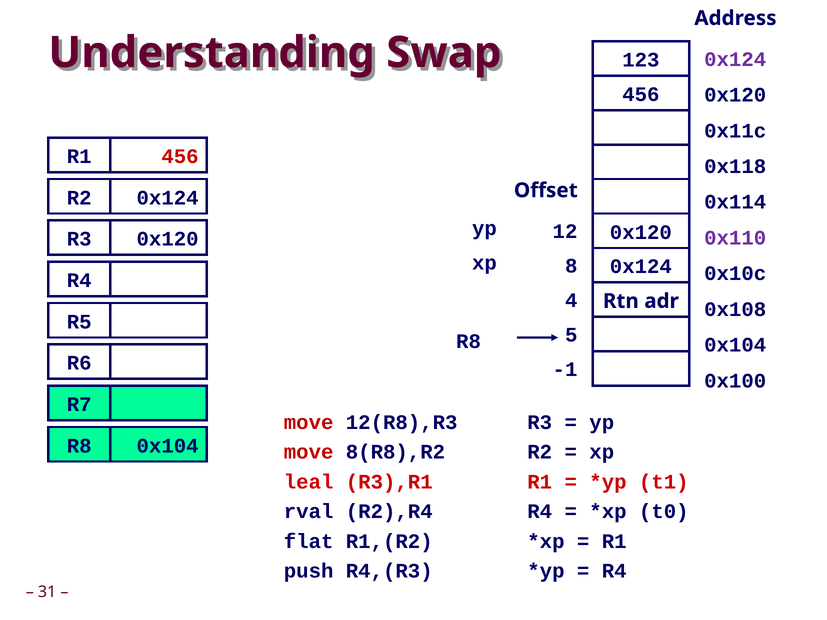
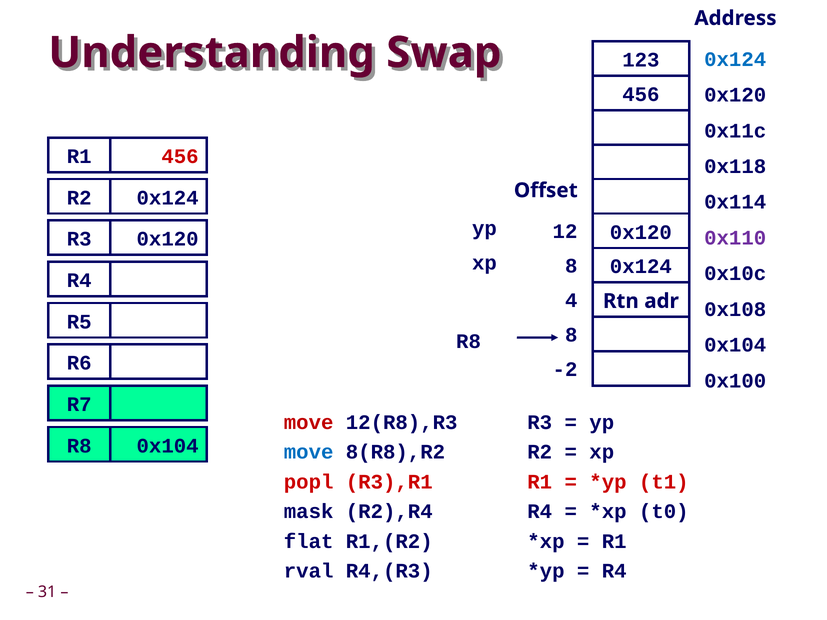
0x124 colour: purple -> blue (735, 59)
R8 5: 5 -> 8 (571, 335)
-1: -1 -> -2 (565, 369)
move colour: red -> blue (309, 452)
leal: leal -> popl (309, 482)
rval: rval -> mask (309, 512)
push: push -> rval (309, 571)
